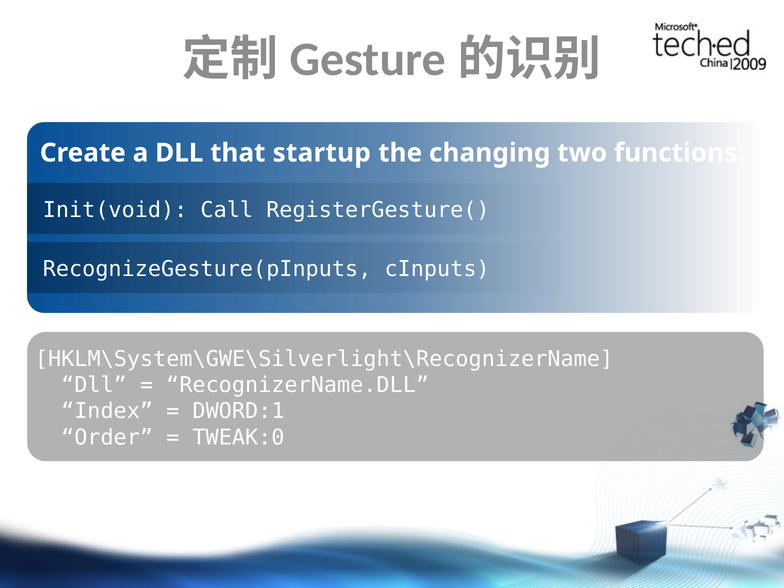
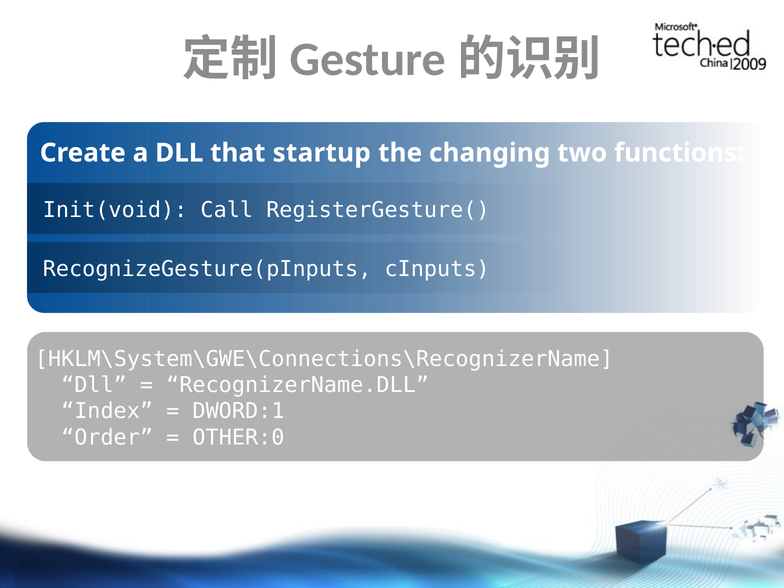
HKLM\System\GWE\Silverlight\RecognizerName: HKLM\System\GWE\Silverlight\RecognizerName -> HKLM\System\GWE\Connections\RecognizerName (324, 359)
TWEAK:0: TWEAK:0 -> OTHER:0 (238, 437)
